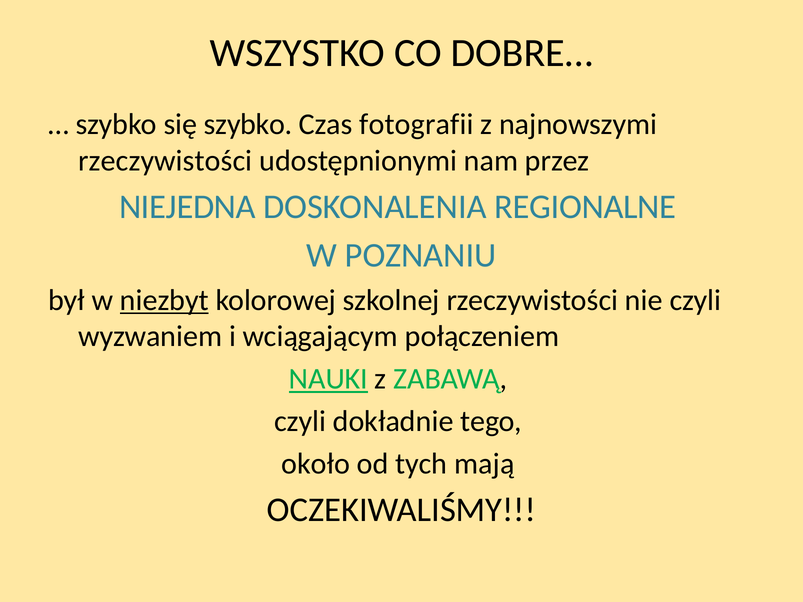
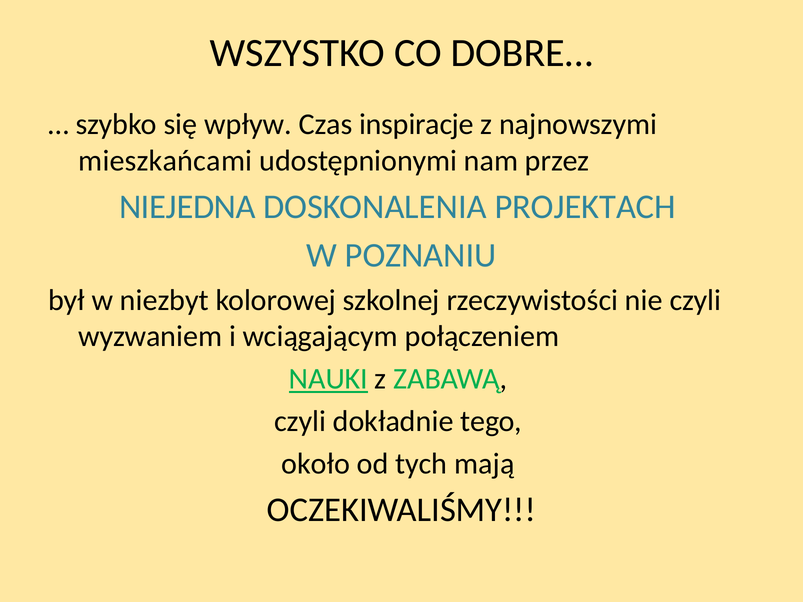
się szybko: szybko -> wpływ (248, 125)
fotografii: fotografii -> inspiracje (417, 125)
rzeczywistości: rzeczywistości -> mieszkańcami (165, 161)
REGIONALNE: REGIONALNE -> PROJEKTACH (585, 207)
niezbyt underline: present -> none (164, 300)
